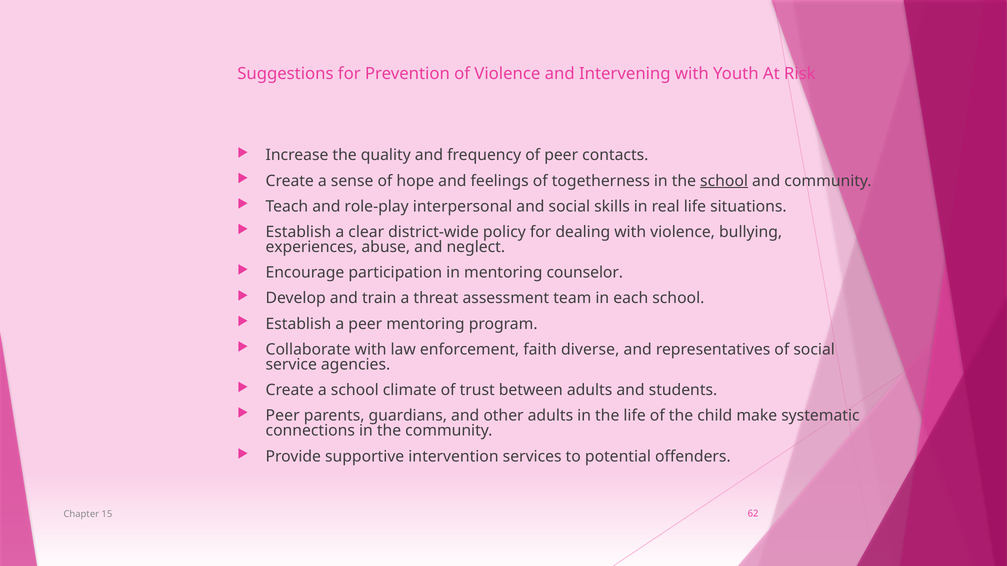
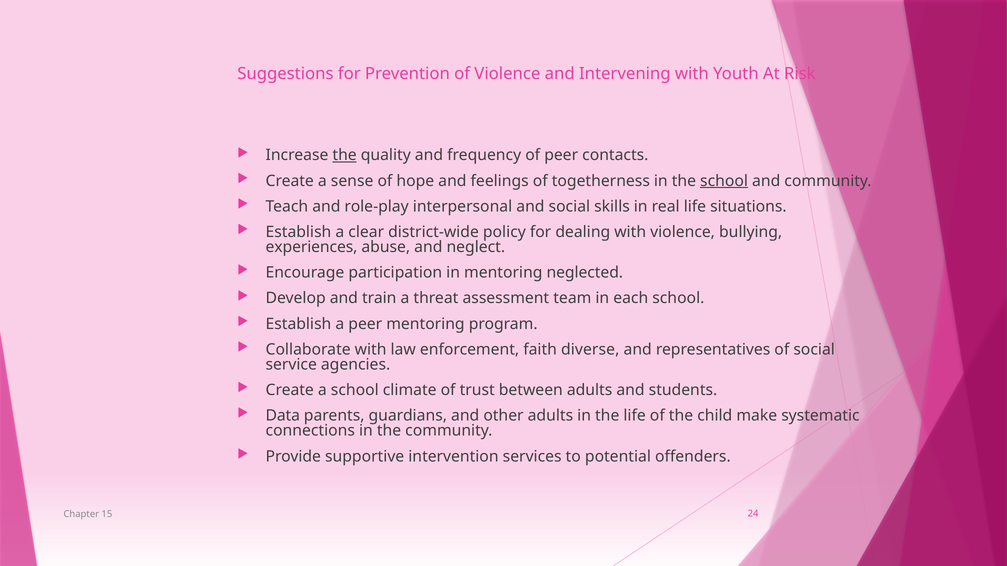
the underline: none -> present (345, 155)
counselor: counselor -> neglected (585, 273)
Peer: Peer -> Data (283, 416)
62: 62 -> 24 (753, 514)
